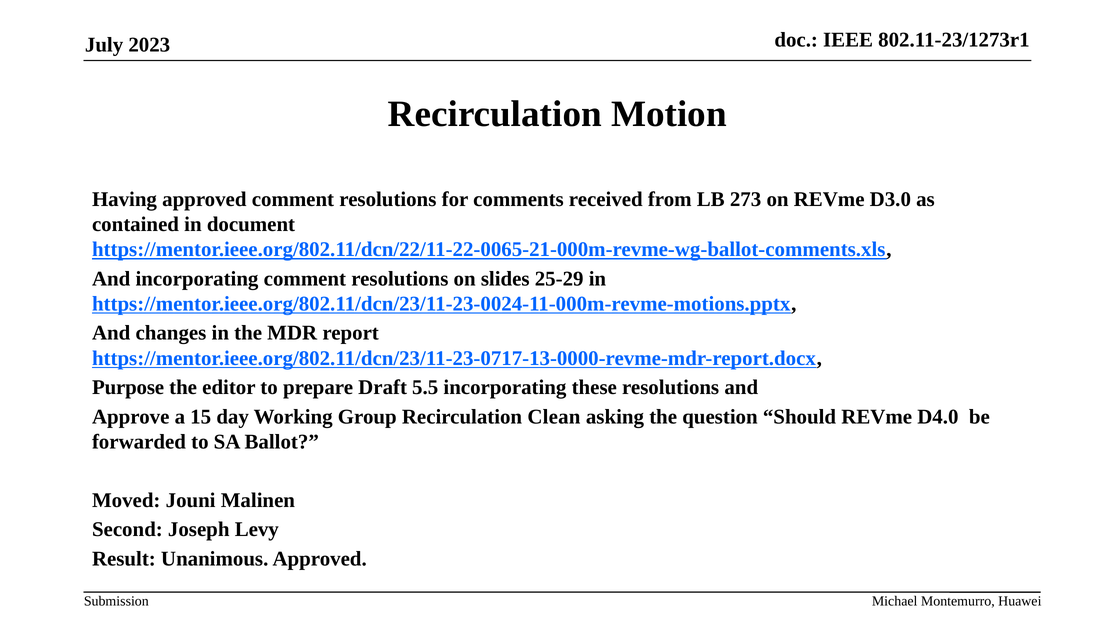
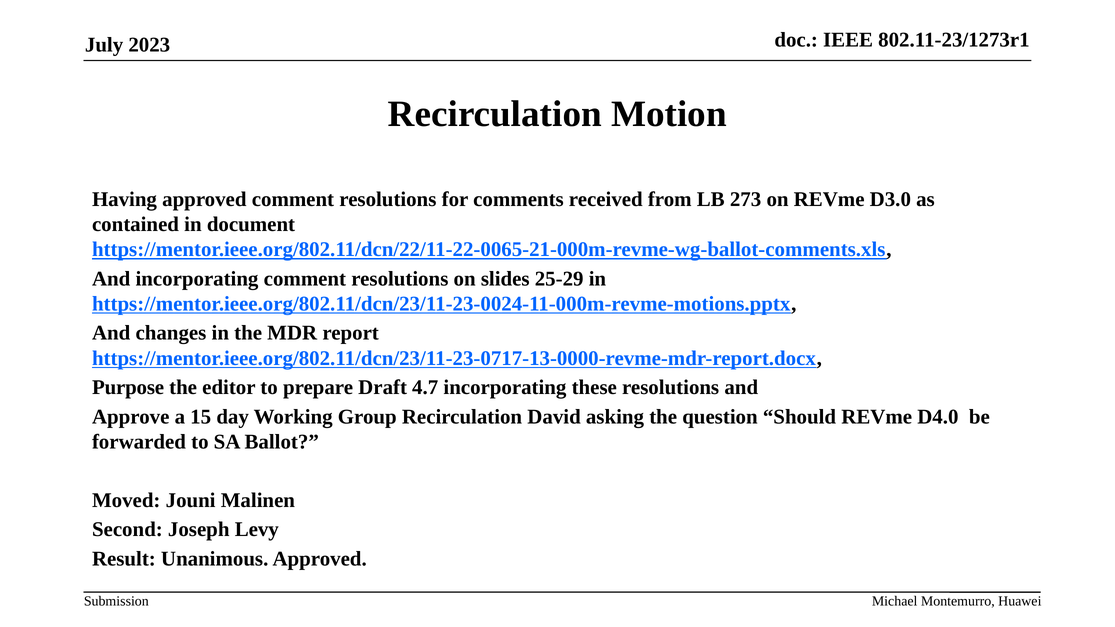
5.5: 5.5 -> 4.7 (425, 388)
Clean: Clean -> David (554, 417)
